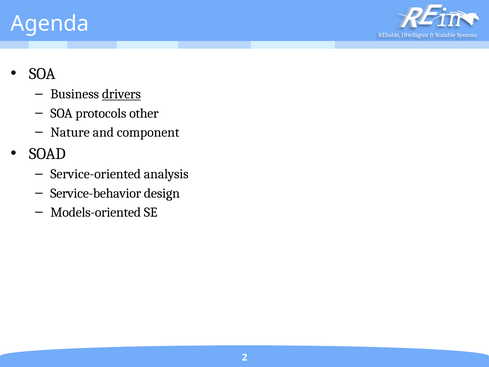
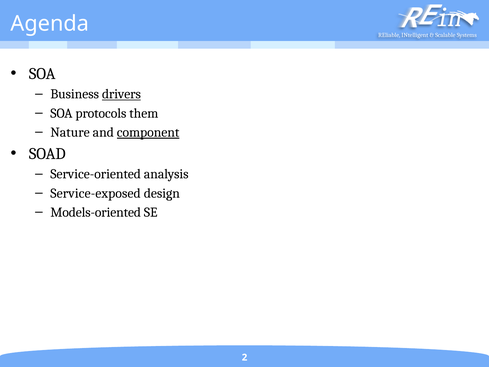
other: other -> them (144, 113)
component underline: none -> present (148, 132)
Service-behavior: Service-behavior -> Service-exposed (96, 193)
